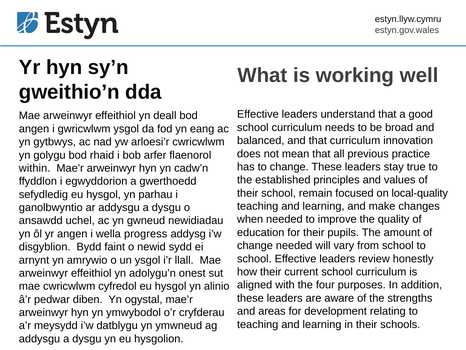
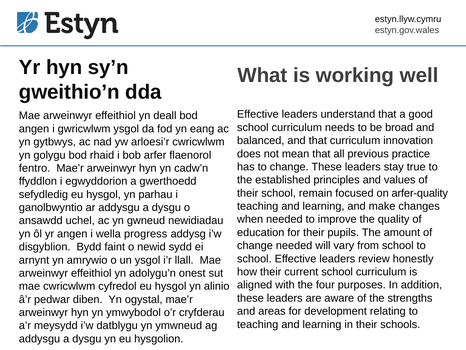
within: within -> fentro (35, 168)
local-quality: local-quality -> arfer-quality (420, 193)
